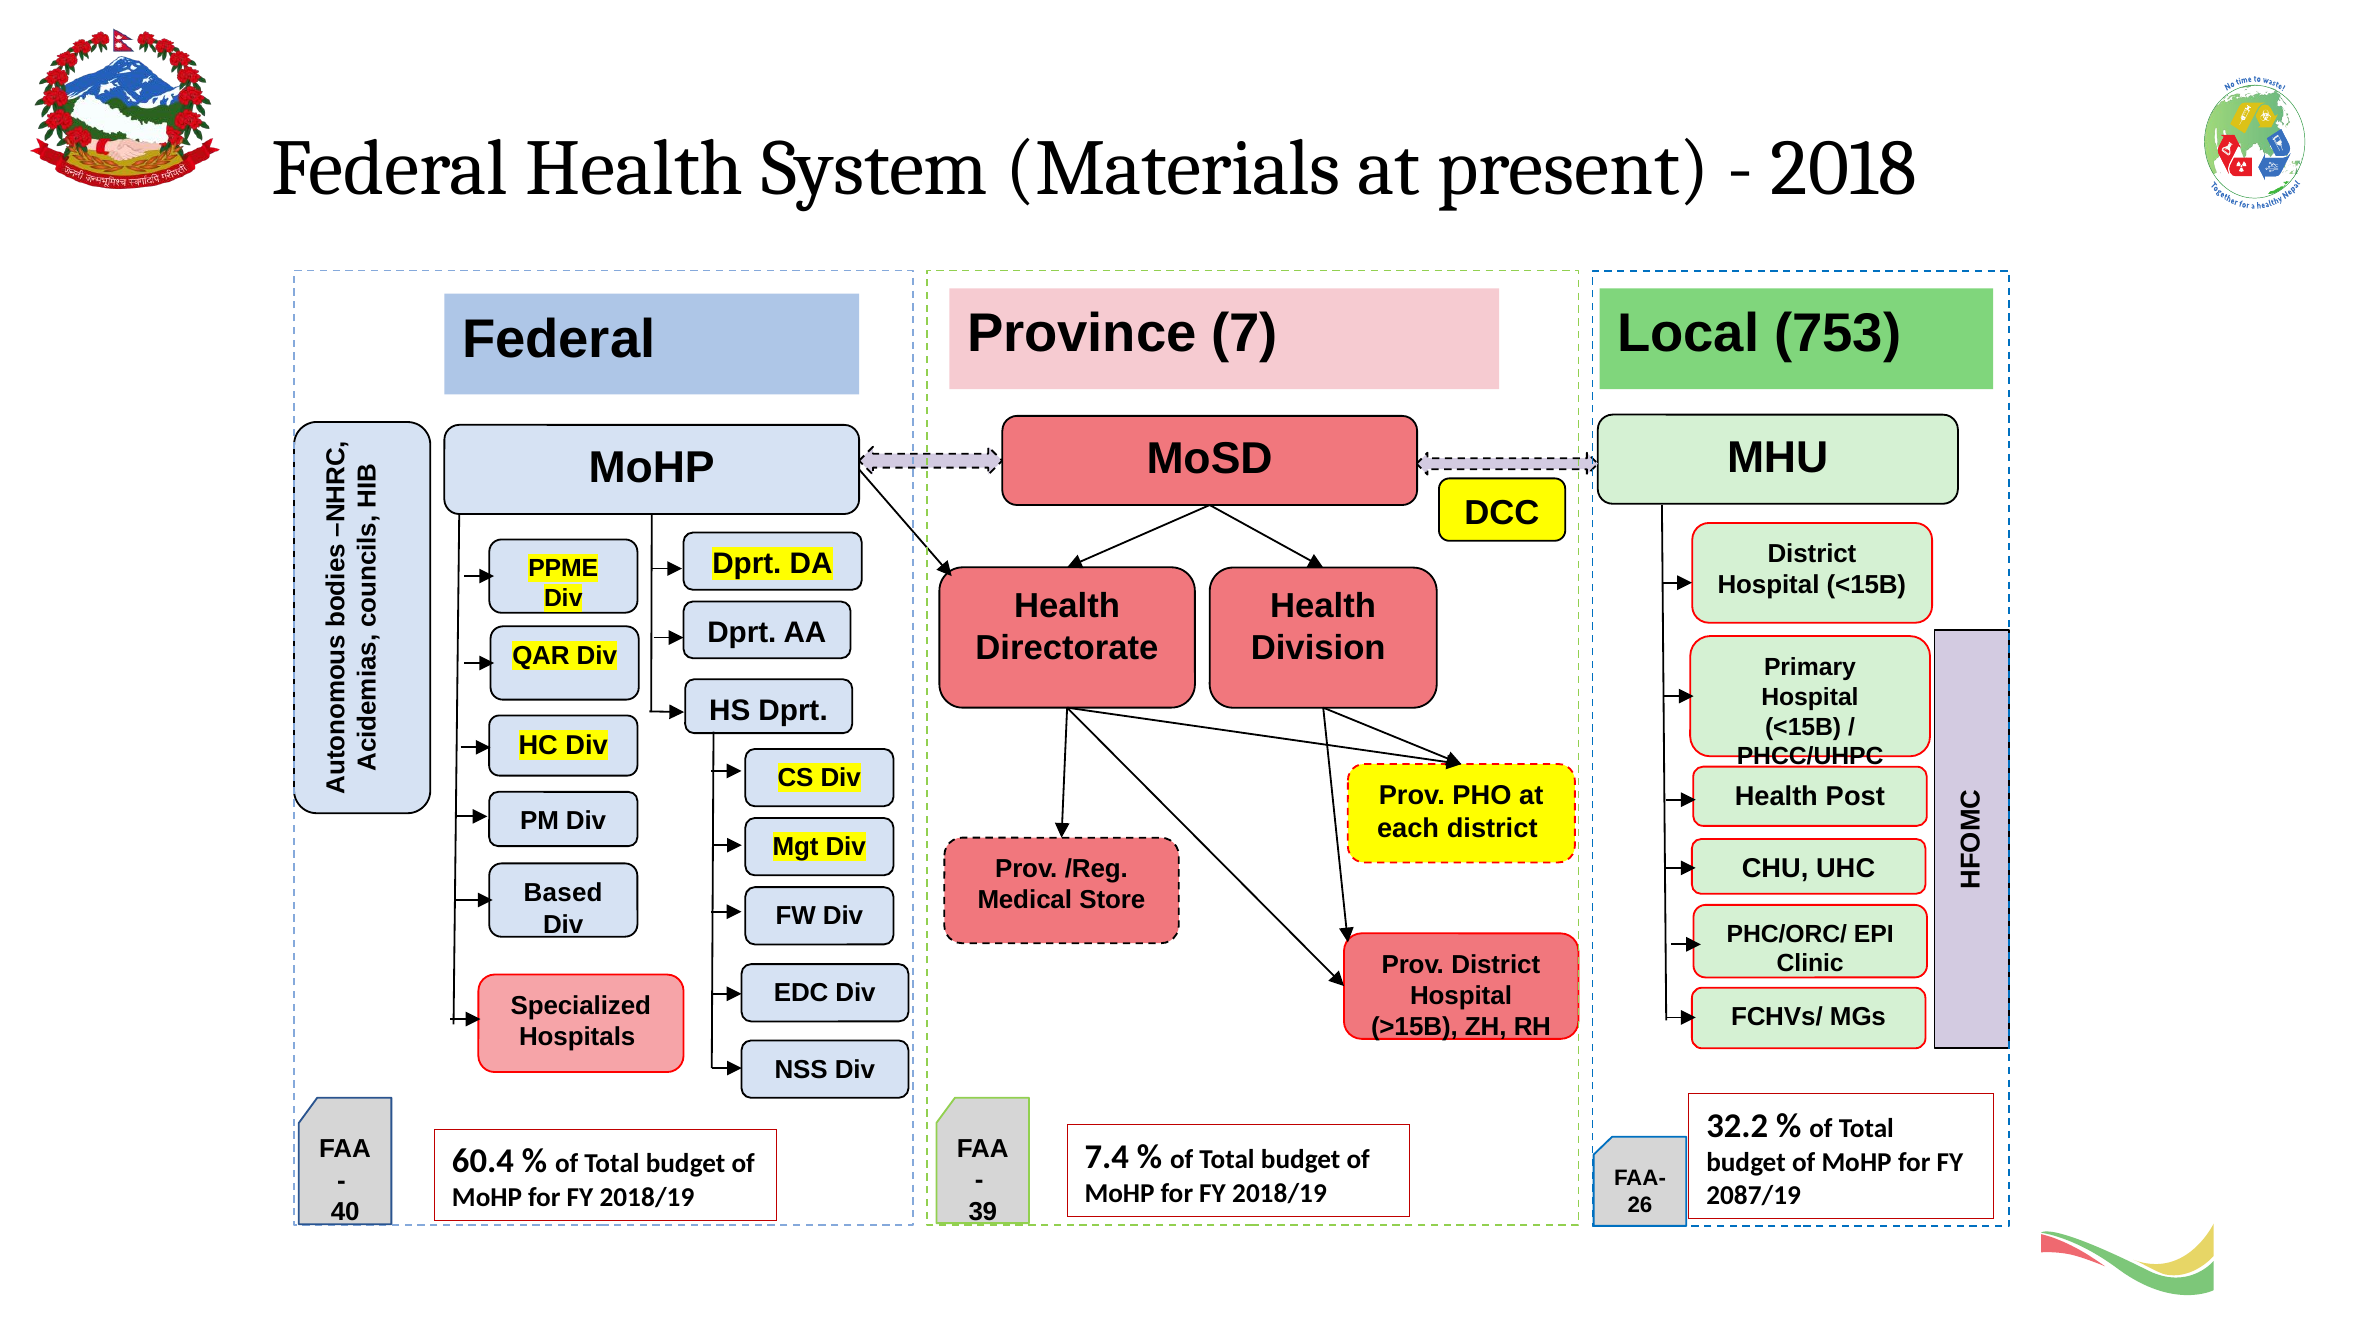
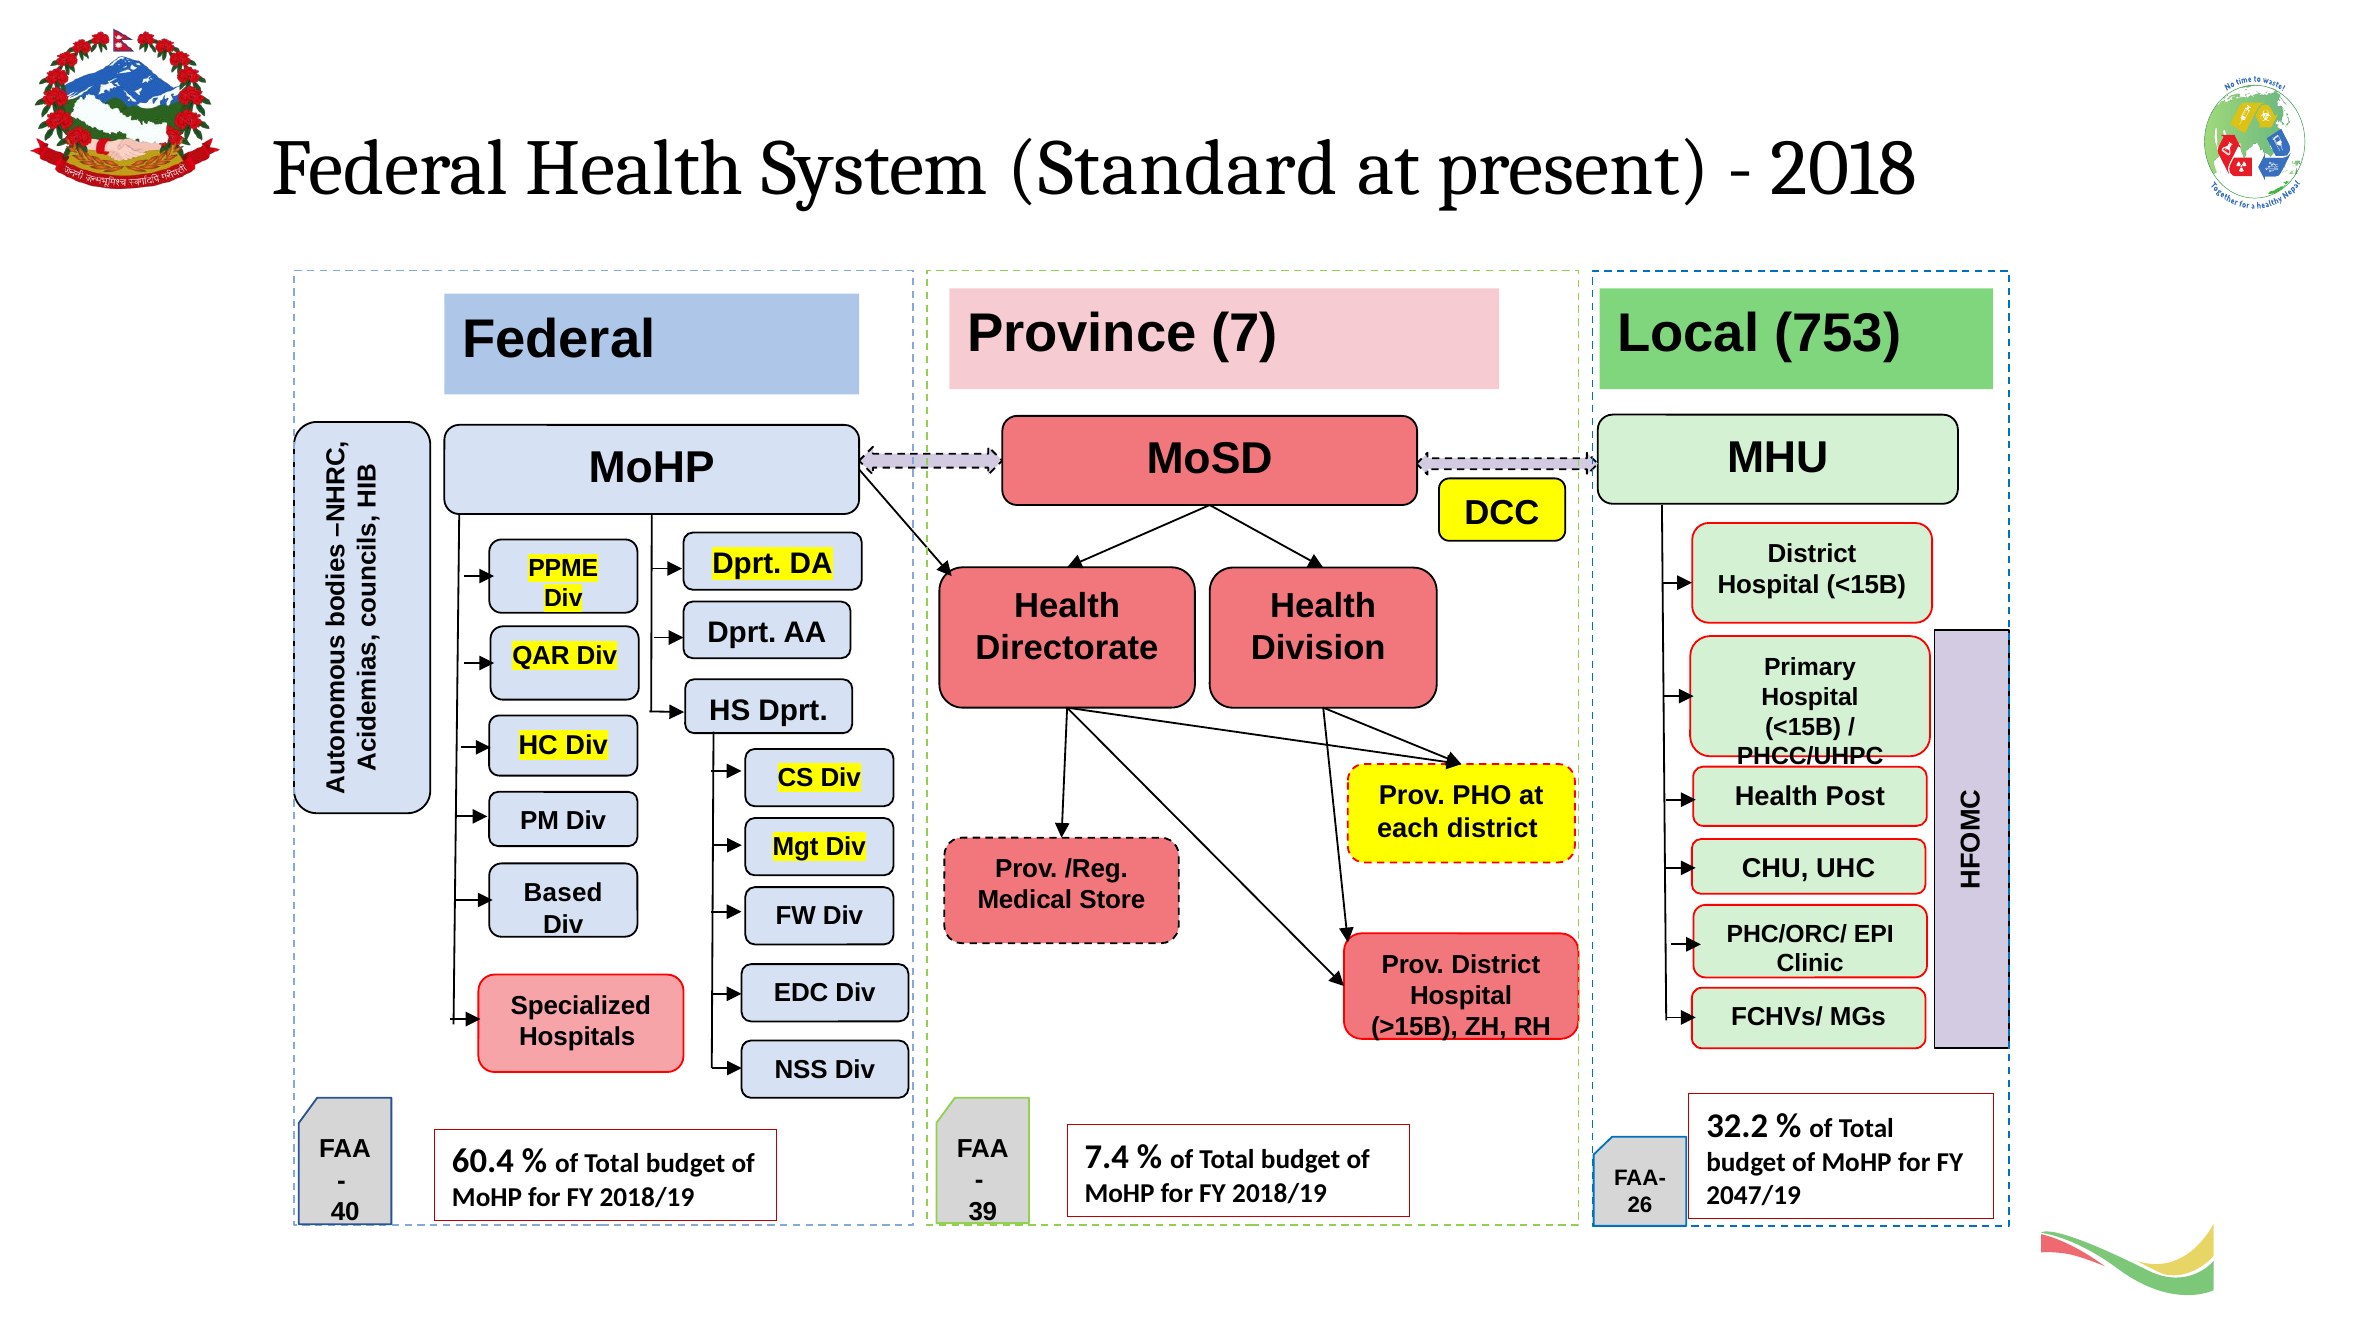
Materials: Materials -> Standard (1172, 169)
2087/19: 2087/19 -> 2047/19 (1754, 1195)
